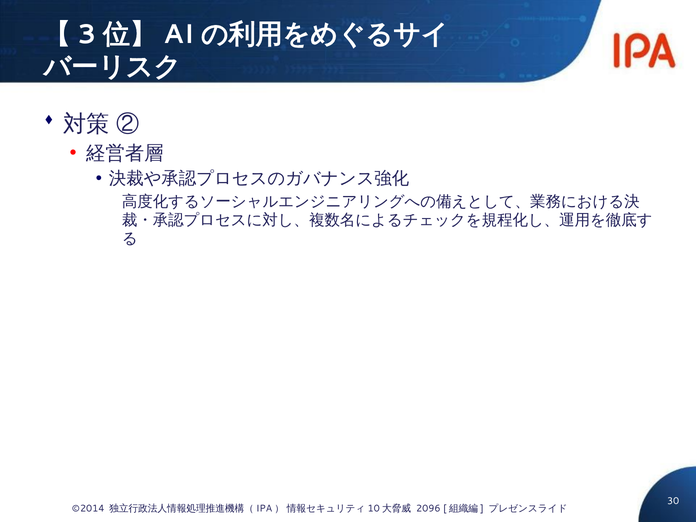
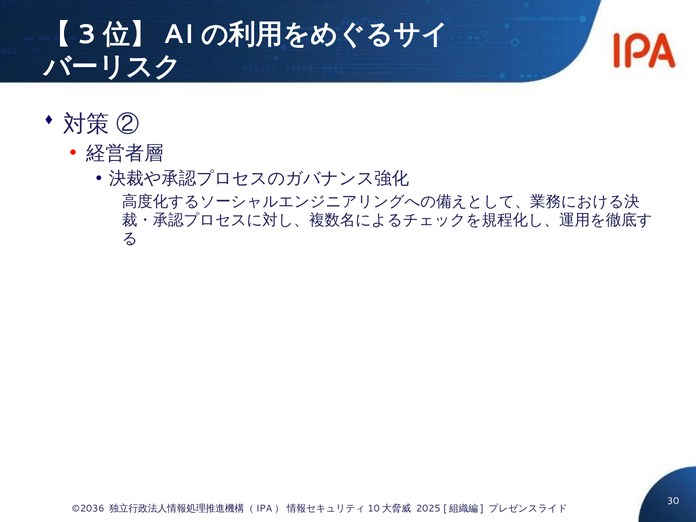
©2014: ©2014 -> ©2036 (88, 509)
2096: 2096 -> 2025 (428, 509)
